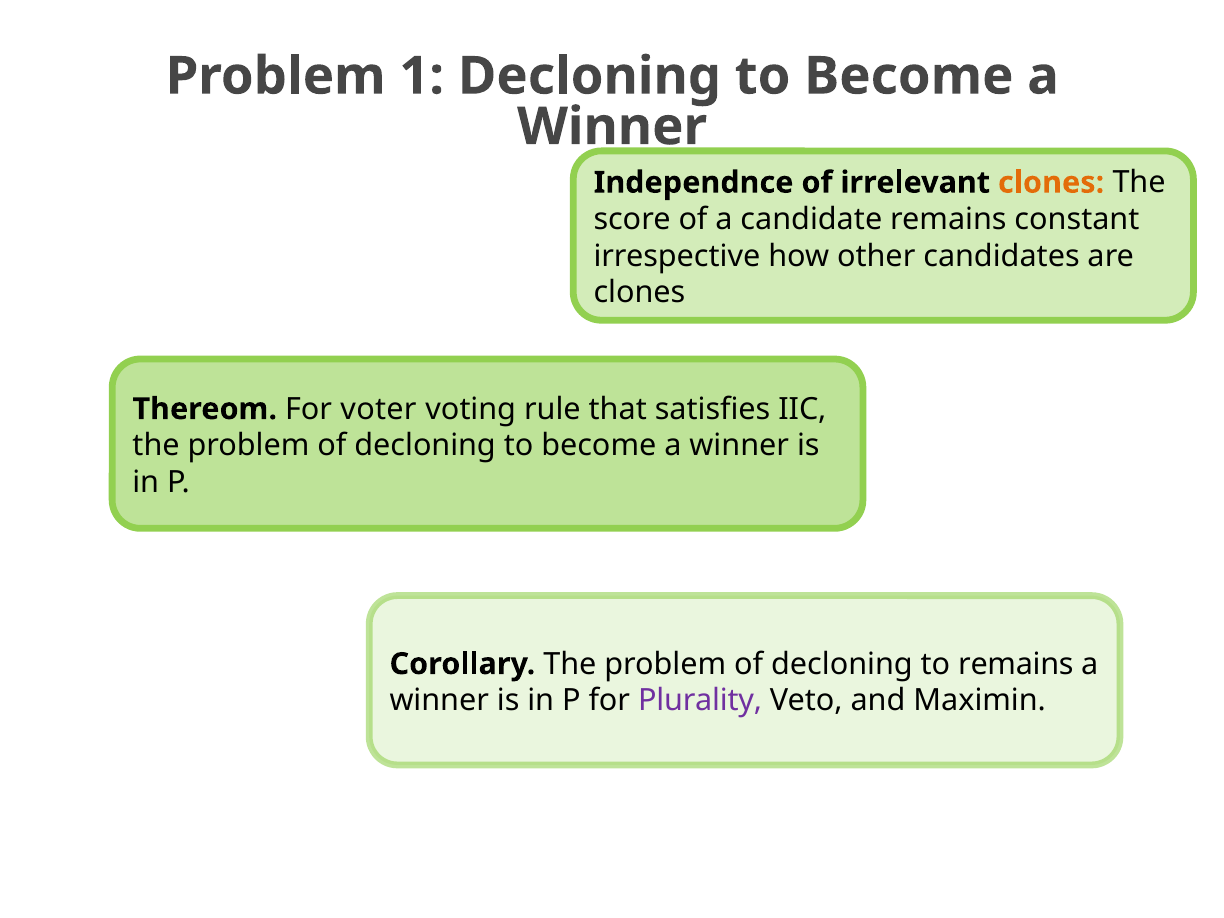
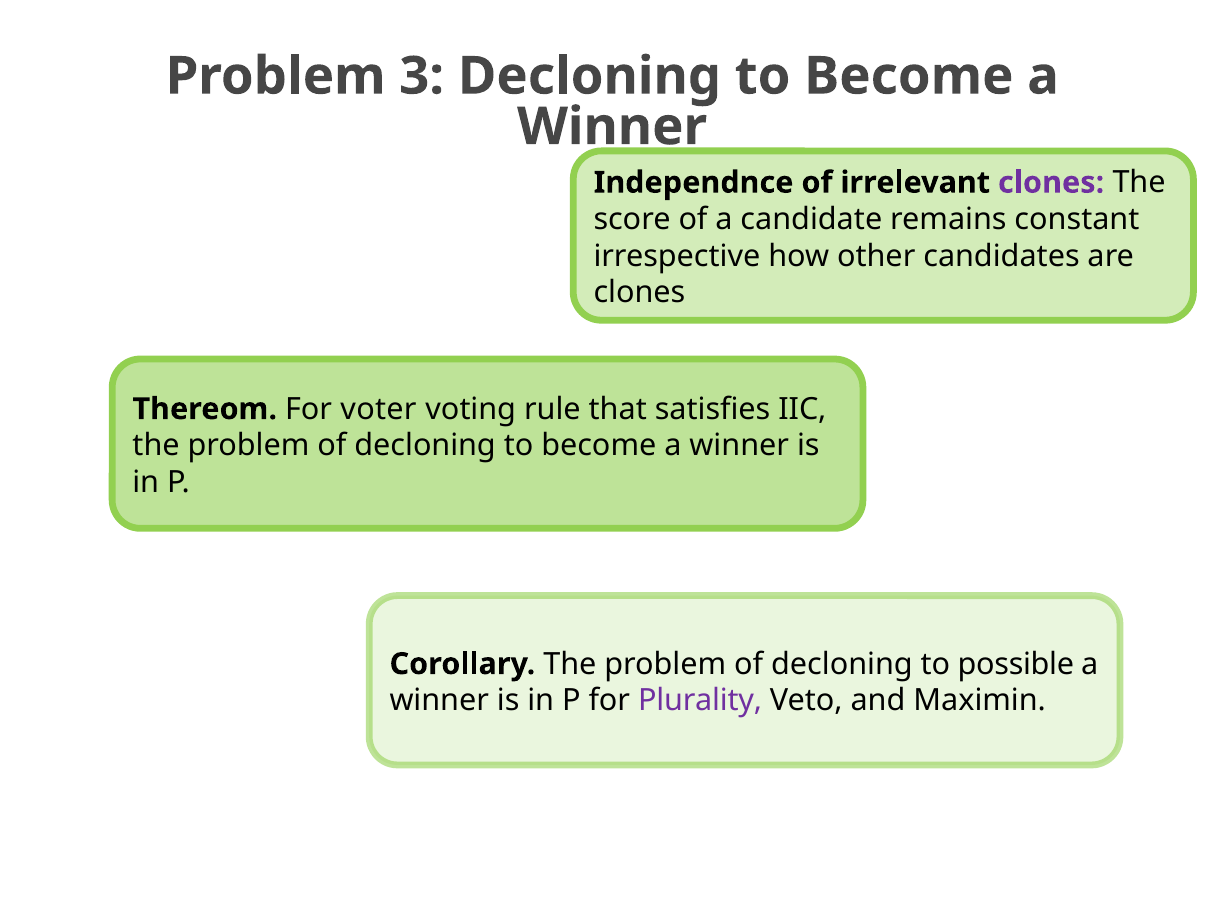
1: 1 -> 3 (422, 76)
clones colour: orange -> purple (1051, 183)
to remains: remains -> possible (1016, 664)
